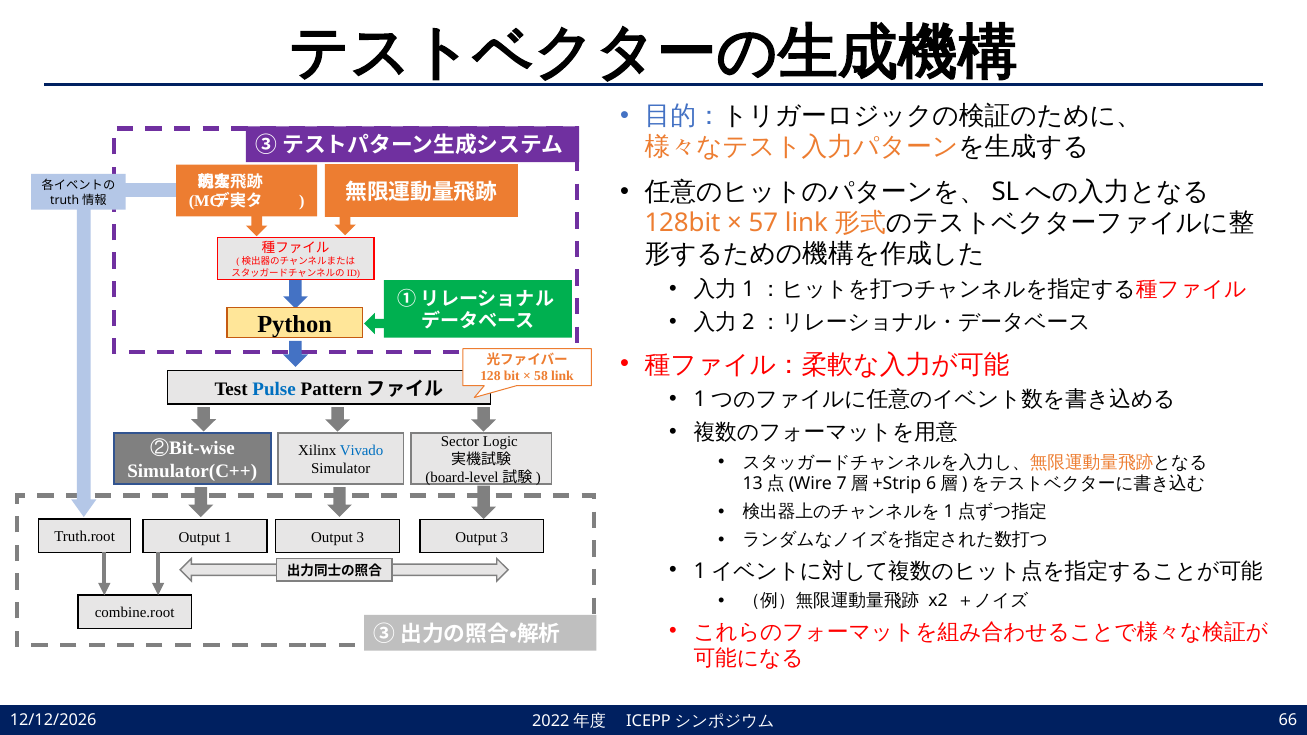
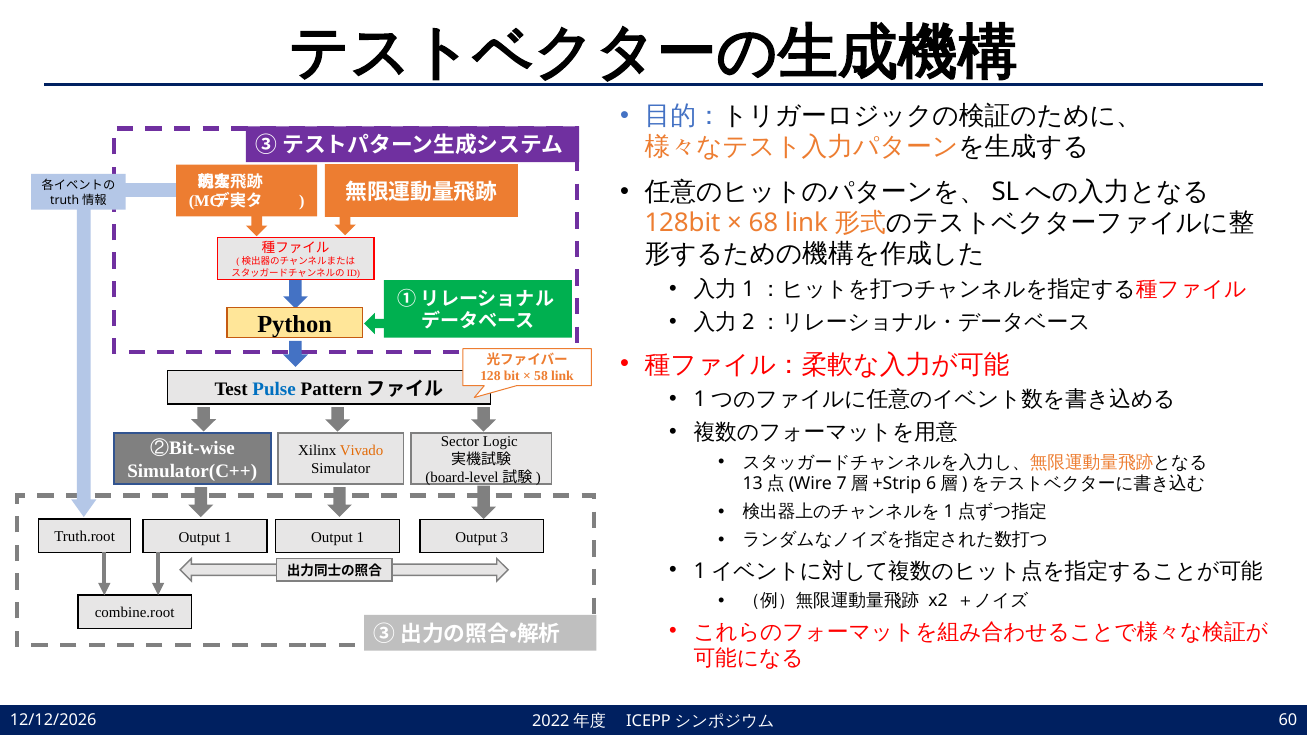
57: 57 -> 68 (763, 223)
Vivado colour: blue -> orange (362, 451)
1 Output 3: 3 -> 1 (360, 537)
66: 66 -> 60 (1288, 720)
